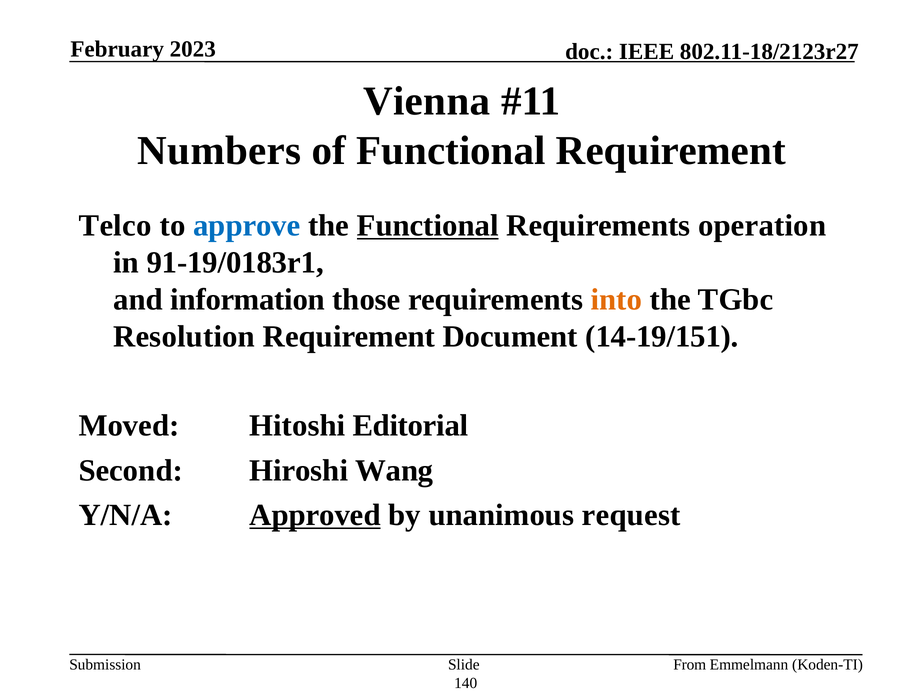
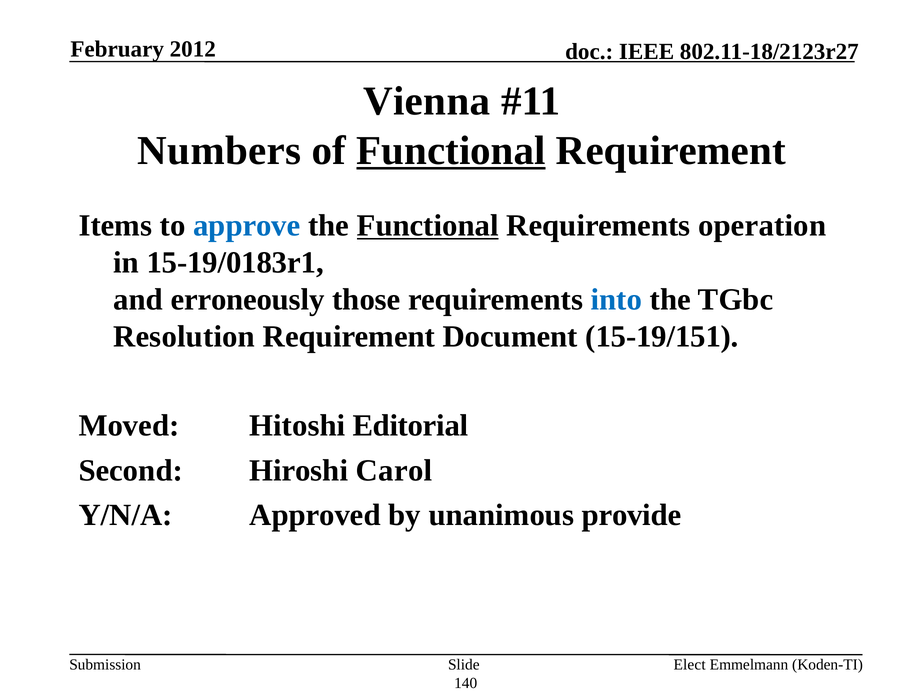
2023: 2023 -> 2012 (193, 49)
Functional underline: none -> present (451, 151)
Telco: Telco -> Items (115, 225)
91-19/0183r1: 91-19/0183r1 -> 15-19/0183r1 (235, 262)
information: information -> erroneously (248, 299)
into colour: orange -> blue (616, 299)
14-19/151: 14-19/151 -> 15-19/151 (662, 336)
Wang: Wang -> Carol (394, 470)
Approved underline: present -> none (315, 515)
request: request -> provide (631, 515)
From: From -> Elect (690, 665)
